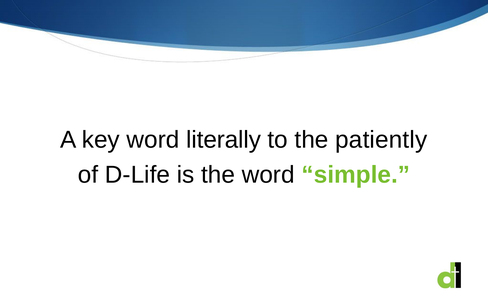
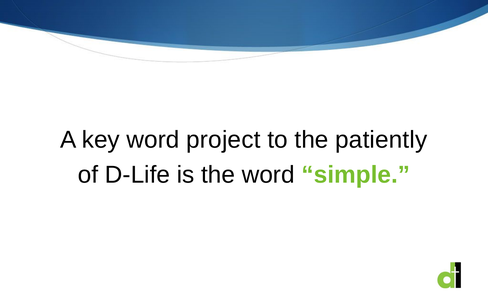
literally: literally -> project (223, 140)
